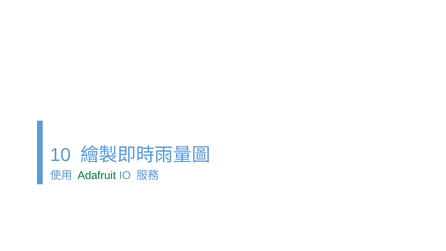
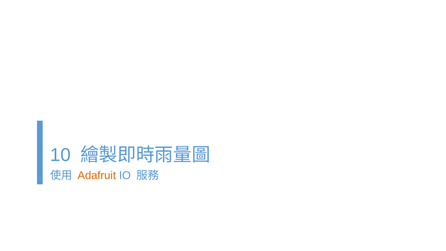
Adafruit colour: green -> orange (97, 176)
